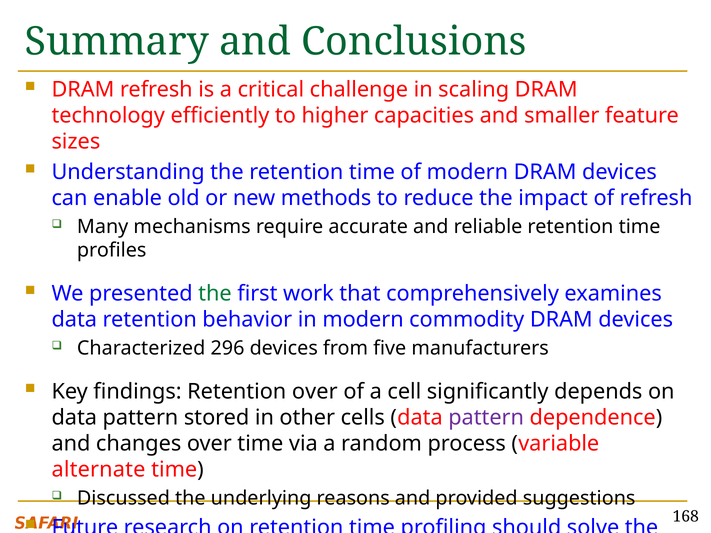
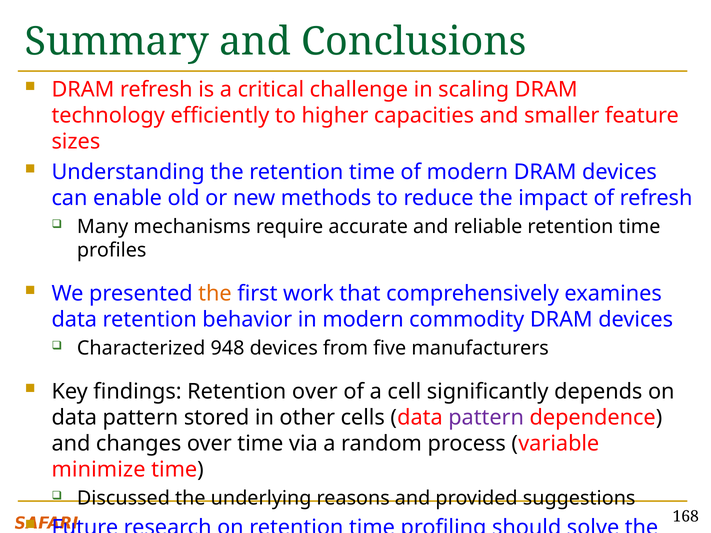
the colour: green -> orange (215, 294)
296: 296 -> 948 (228, 348)
alternate: alternate -> minimize (99, 470)
